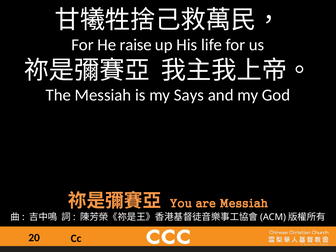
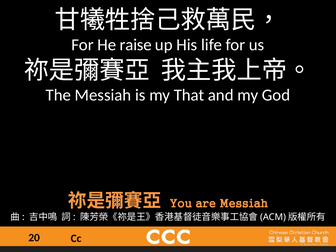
Says: Says -> That (189, 95)
